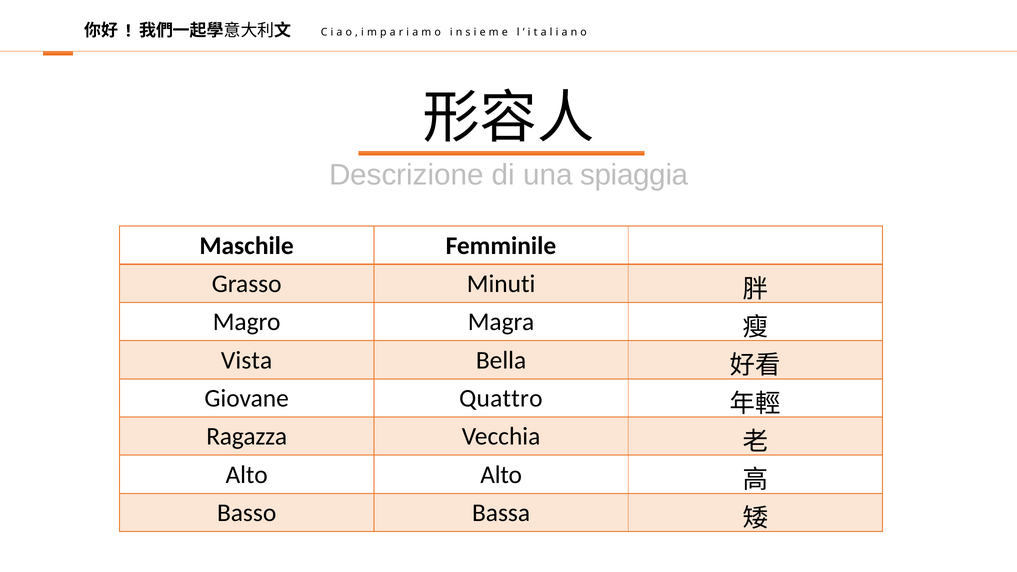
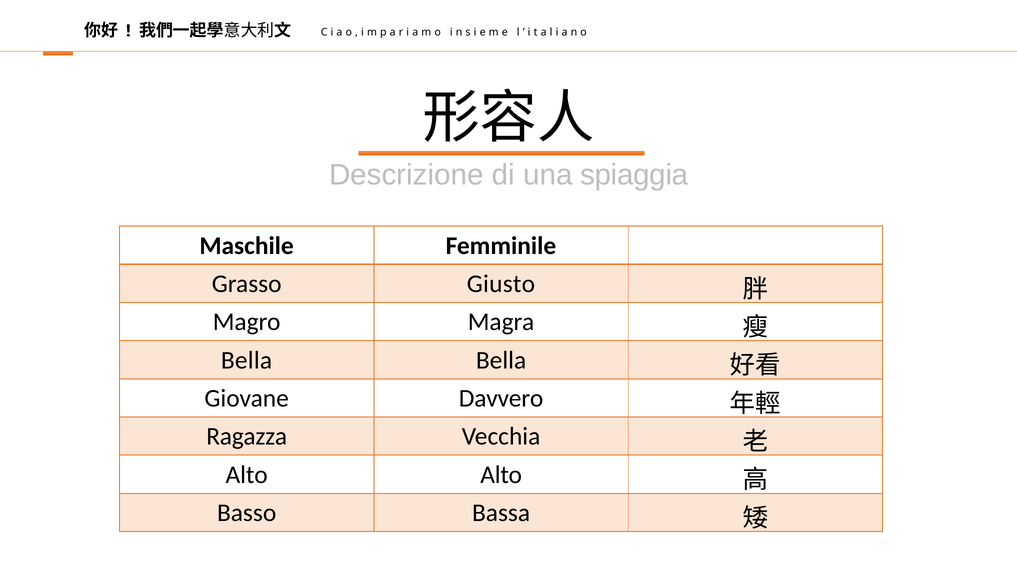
Minuti: Minuti -> Giusto (501, 284)
Vista: Vista -> Bella (247, 360)
Quattro: Quattro -> Davvero (501, 398)
